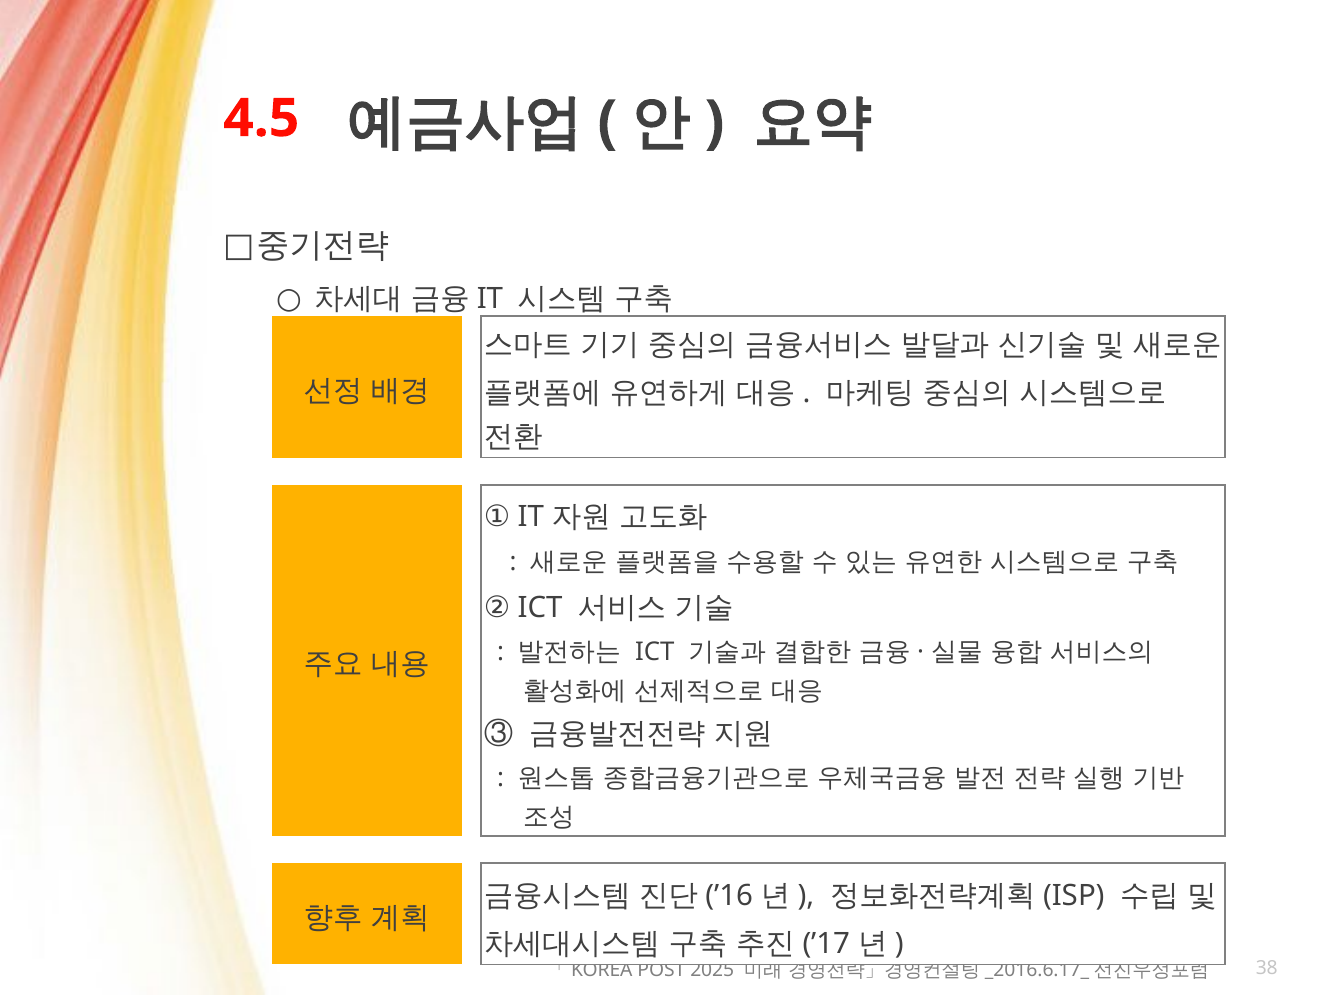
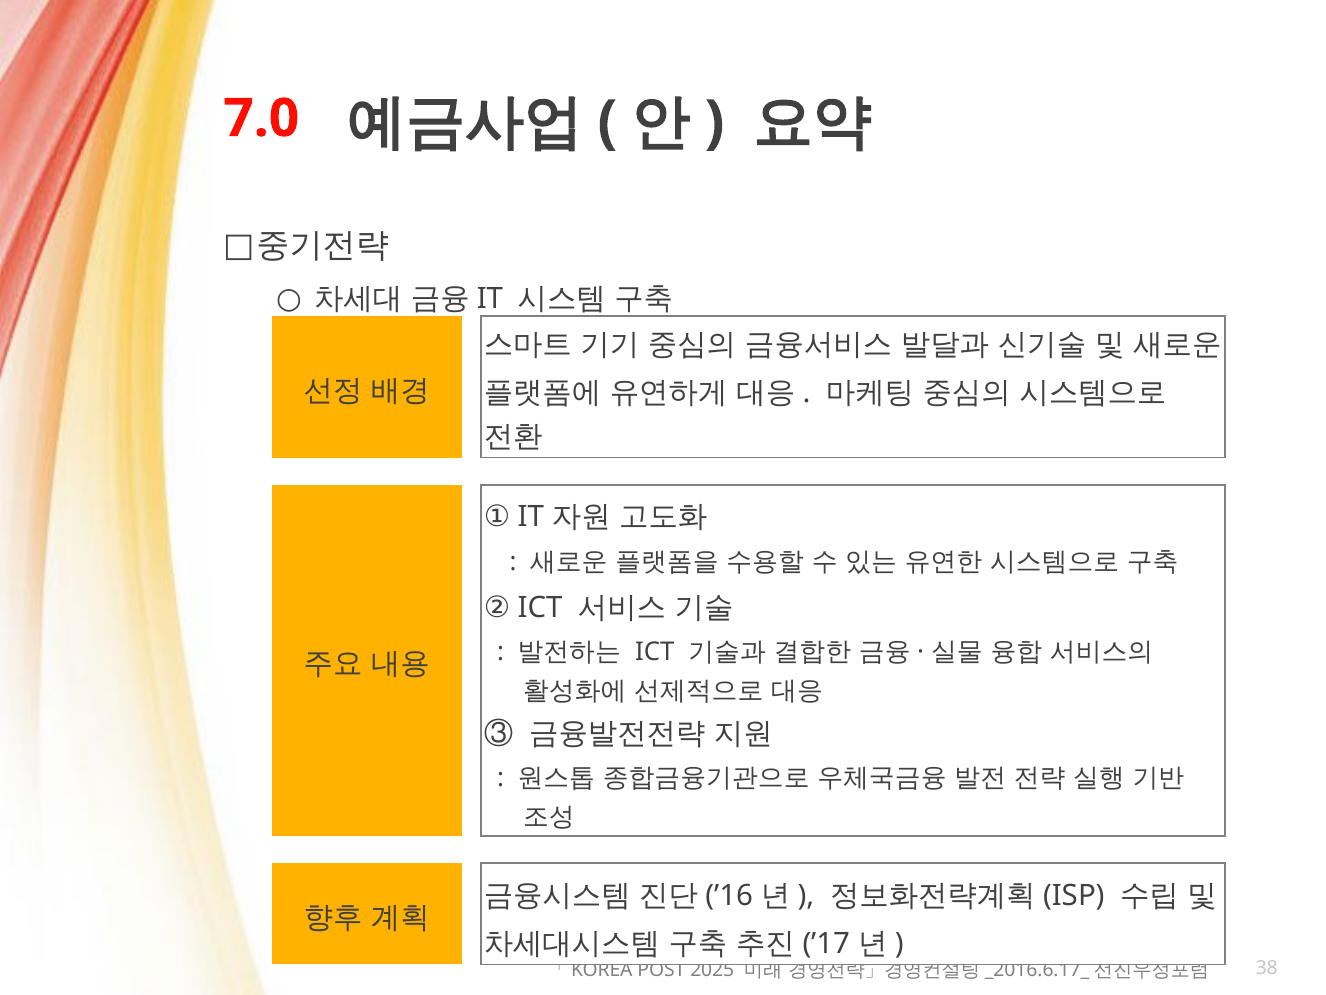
4.5: 4.5 -> 7.0 (261, 118)
